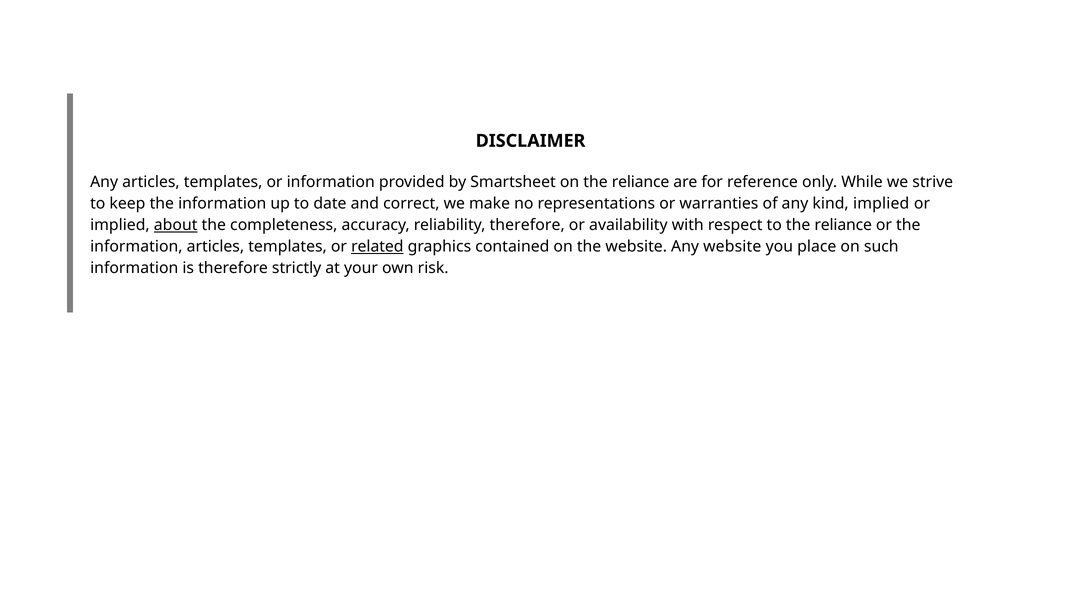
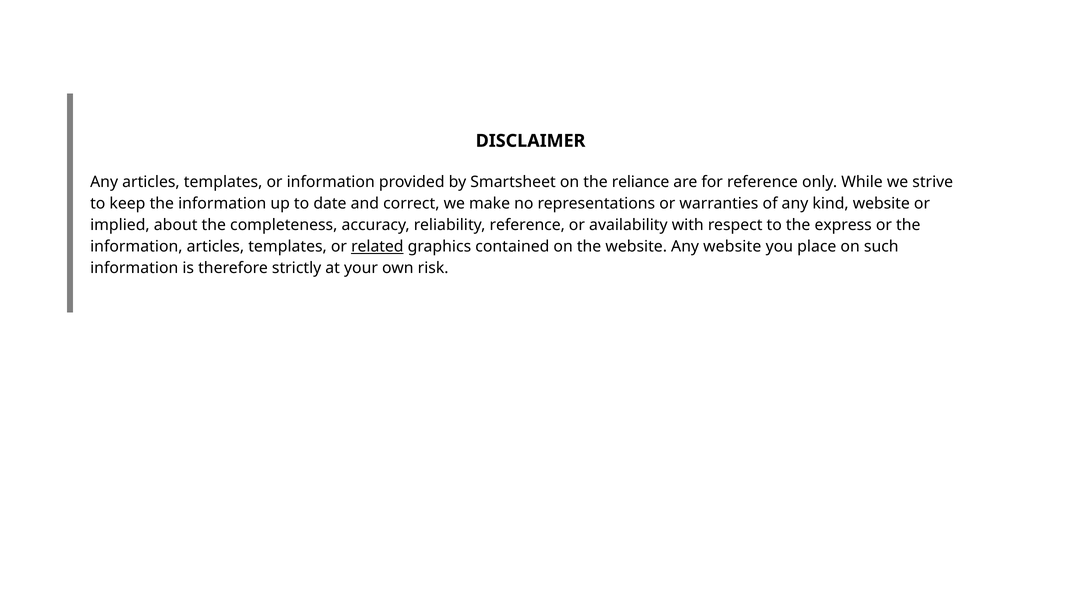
kind implied: implied -> website (881, 204)
about underline: present -> none (176, 225)
reliability therefore: therefore -> reference (527, 225)
to the reliance: reliance -> express (843, 225)
